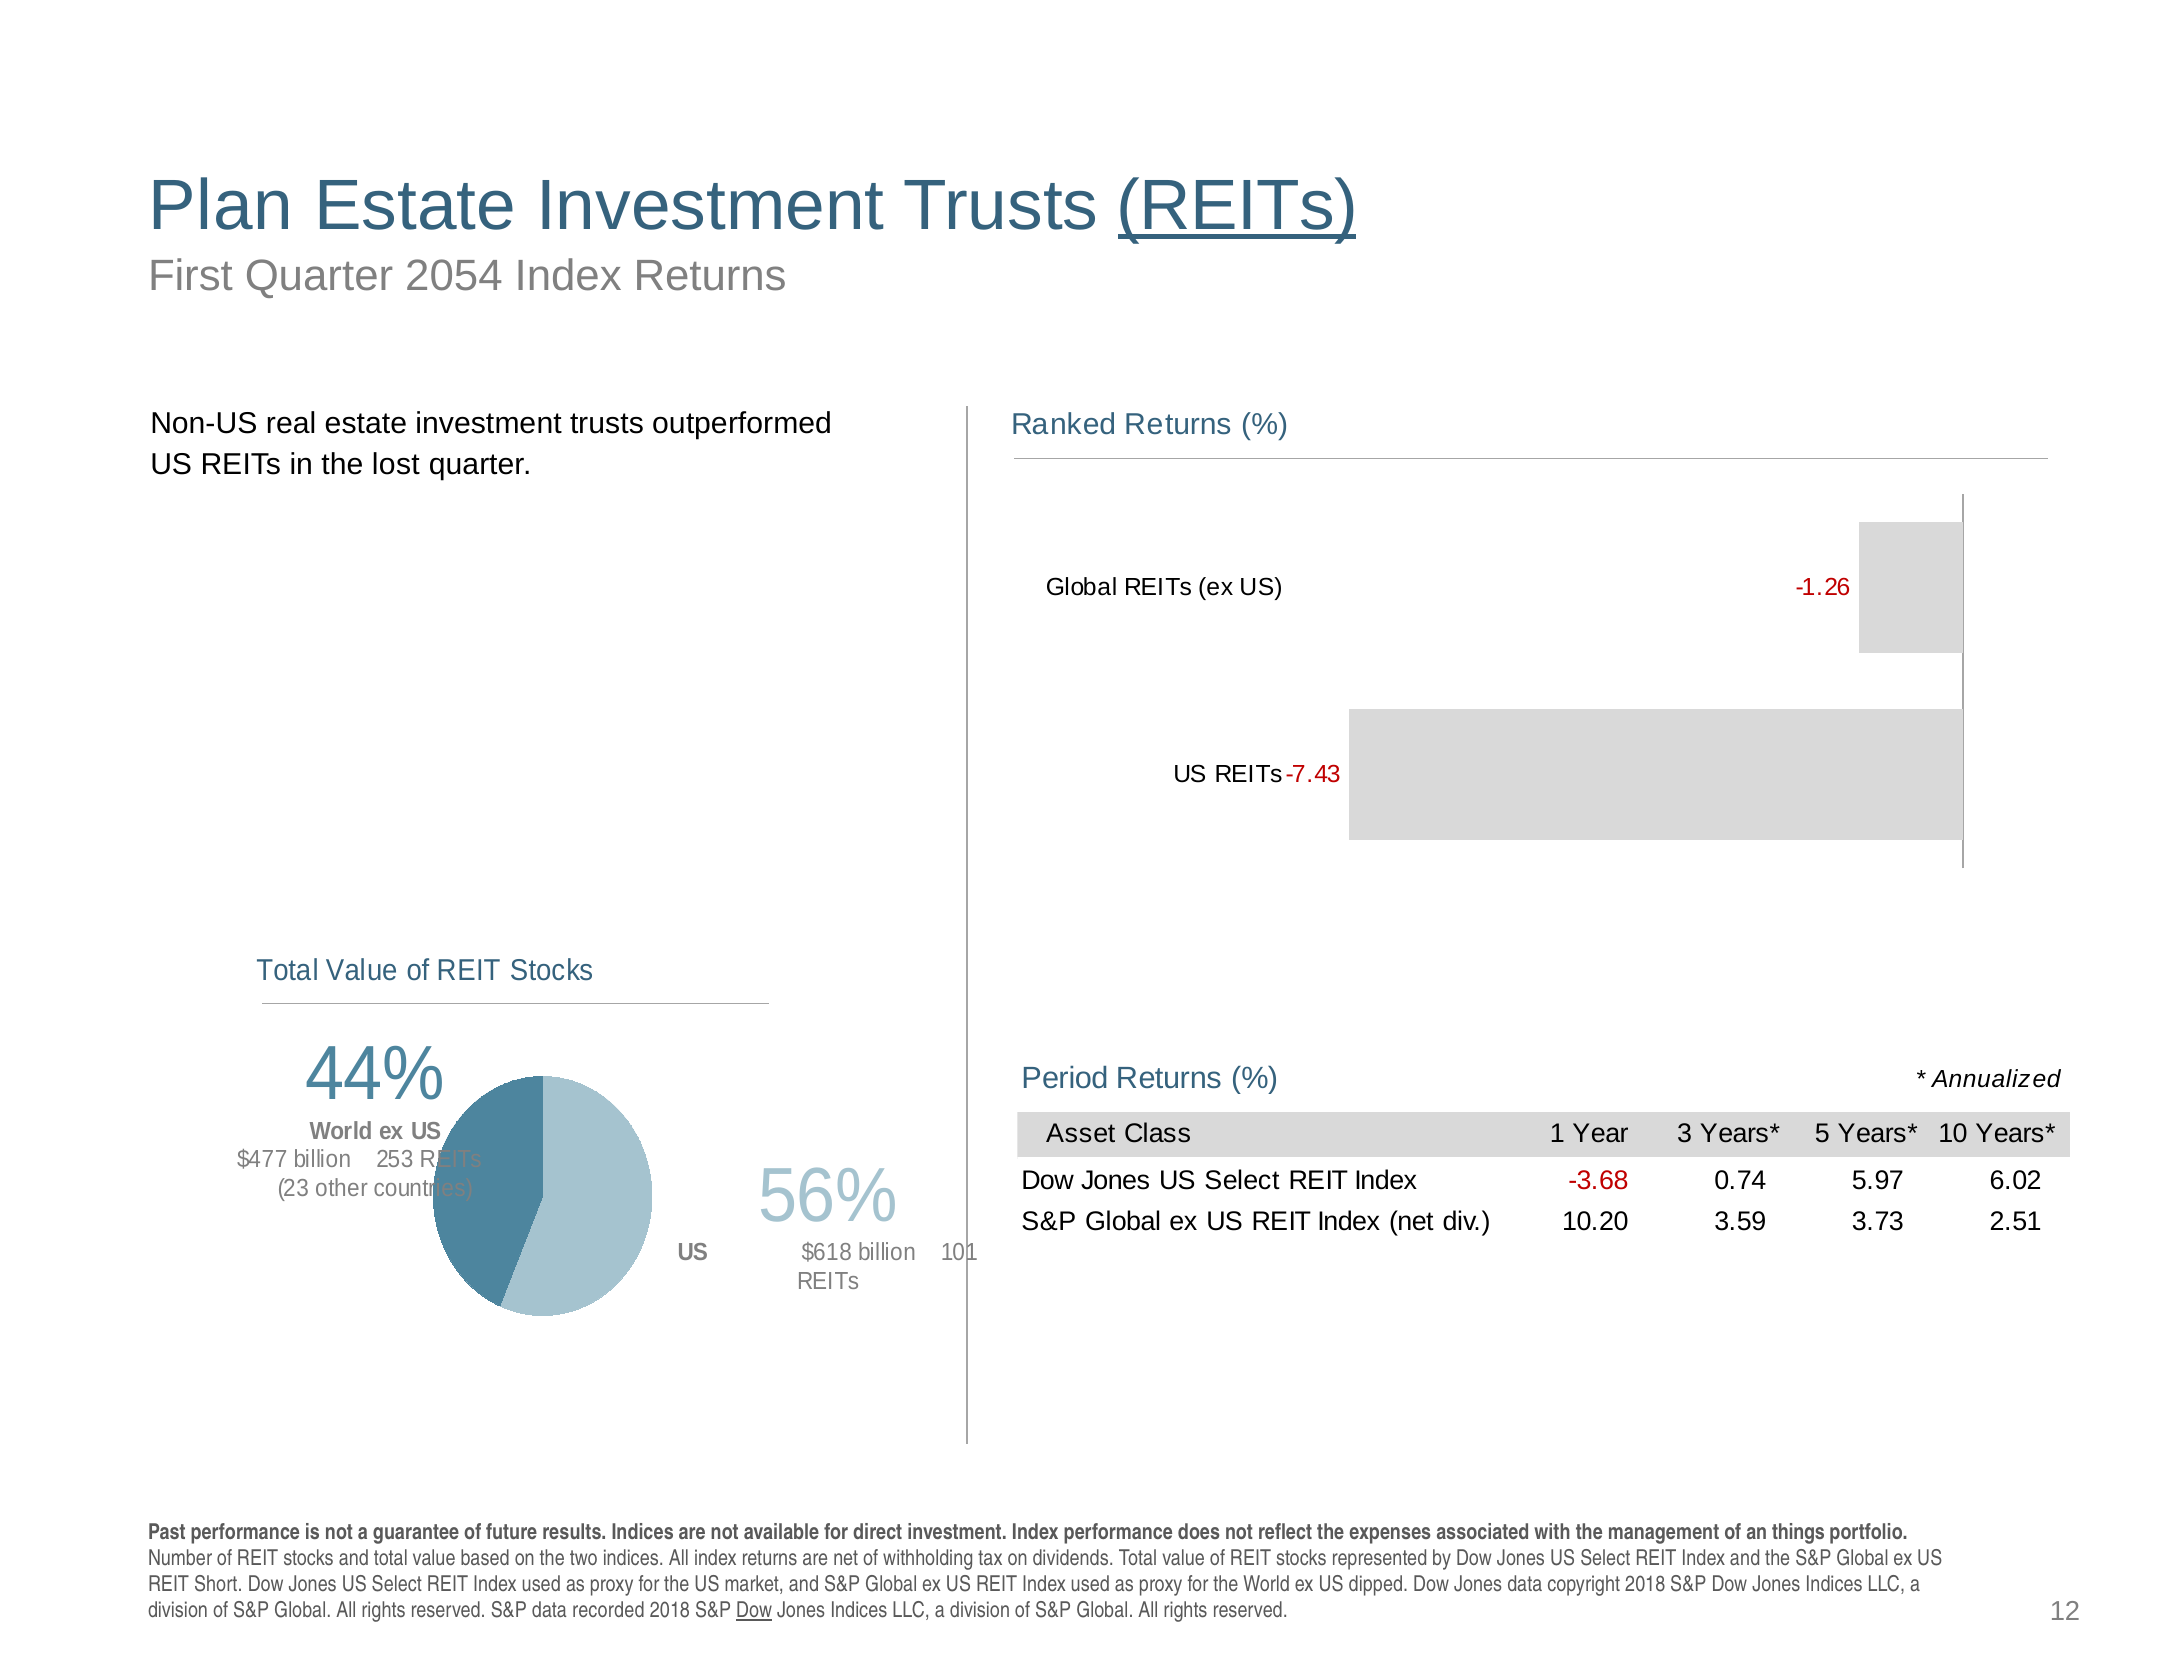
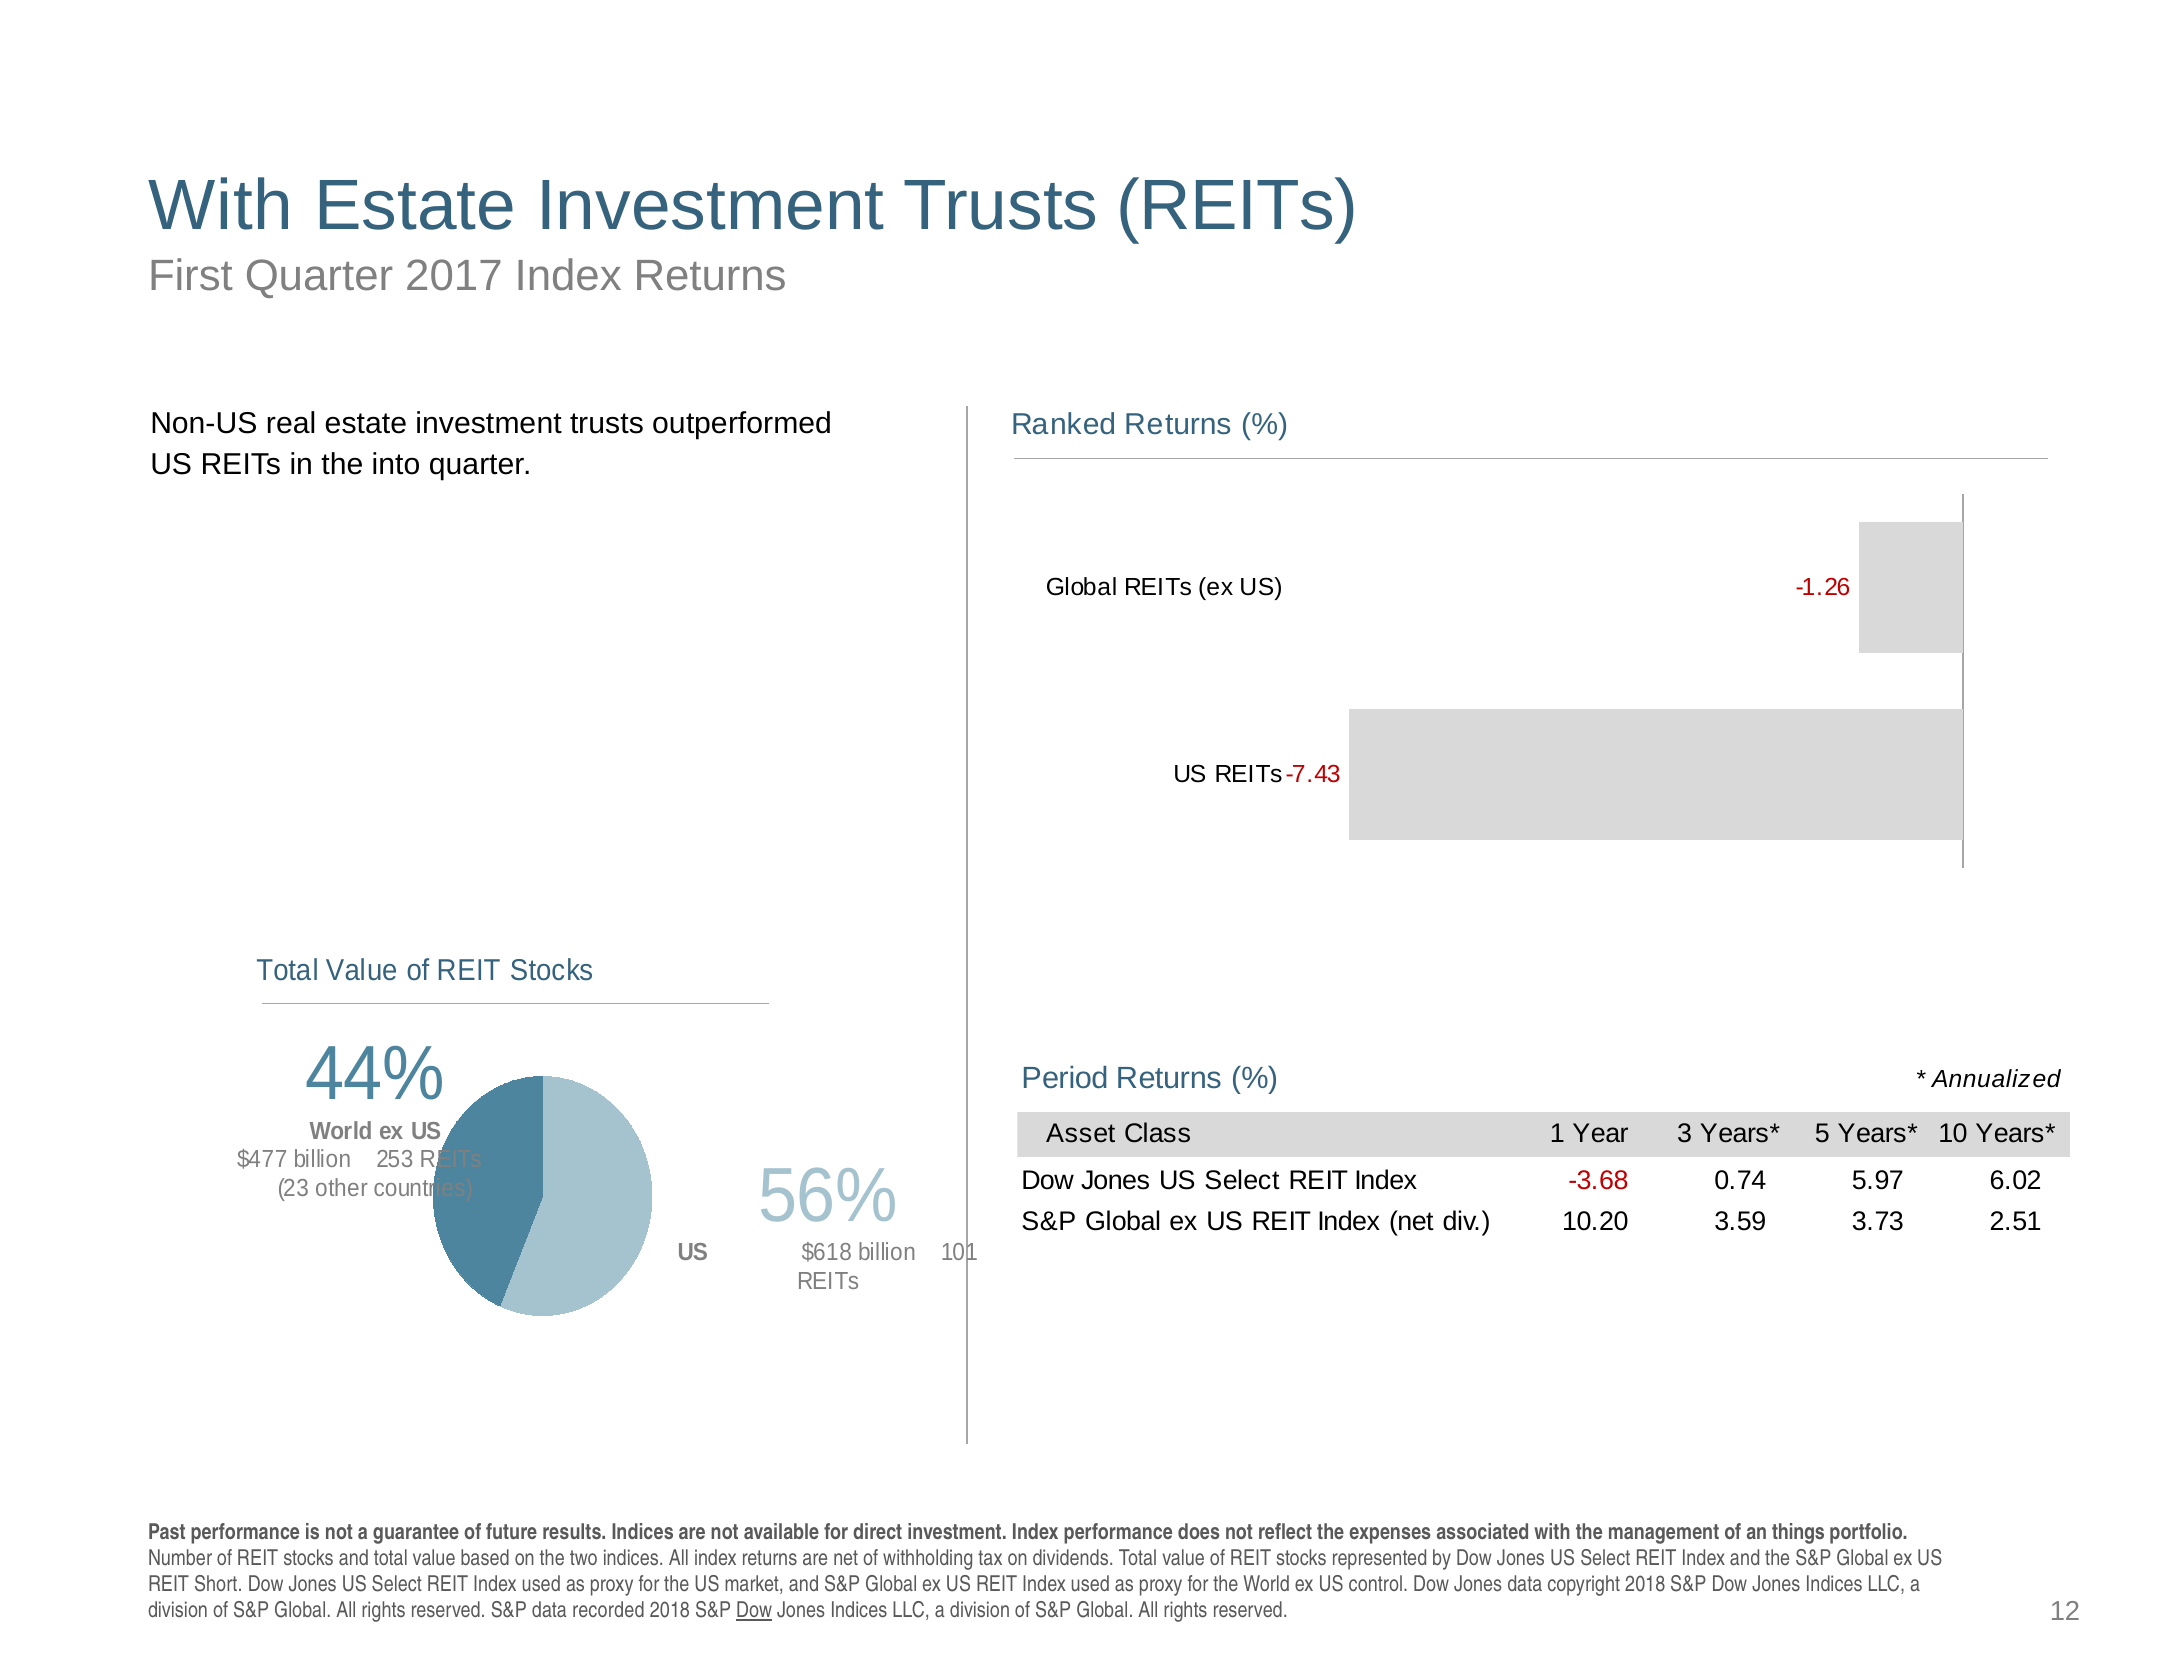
Plan: Plan -> With (221, 206)
REITs underline: present -> none (1237, 206)
2054: 2054 -> 2017 (454, 276)
lost: lost -> into (396, 464)
dipped: dipped -> control (1378, 1584)
